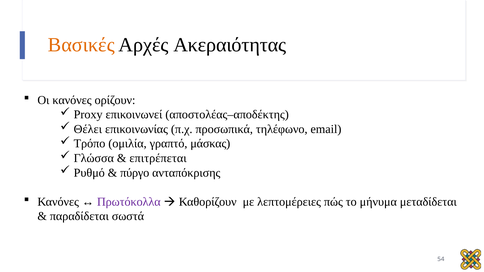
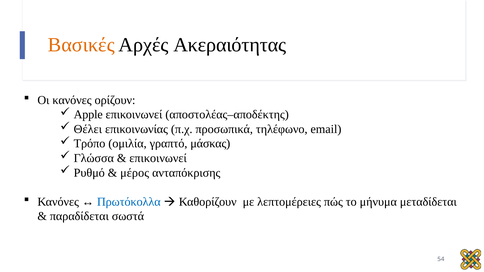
Proxy: Proxy -> Apple (88, 115)
επιτρέπεται: επιτρέπεται -> επικοινωνεί (158, 158)
πύργο: πύργο -> μέρος (135, 173)
Πρωτόκολλα colour: purple -> blue (129, 202)
